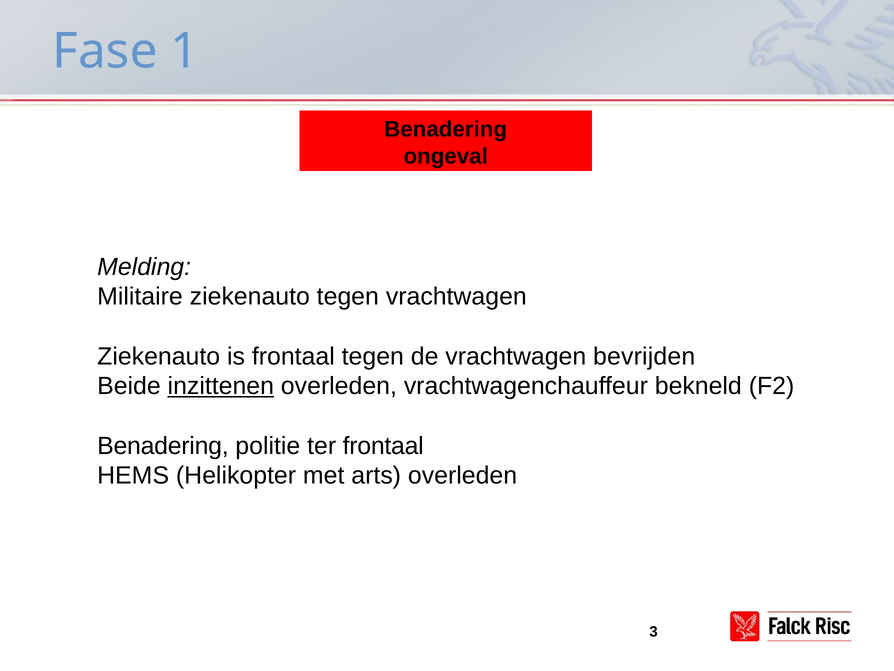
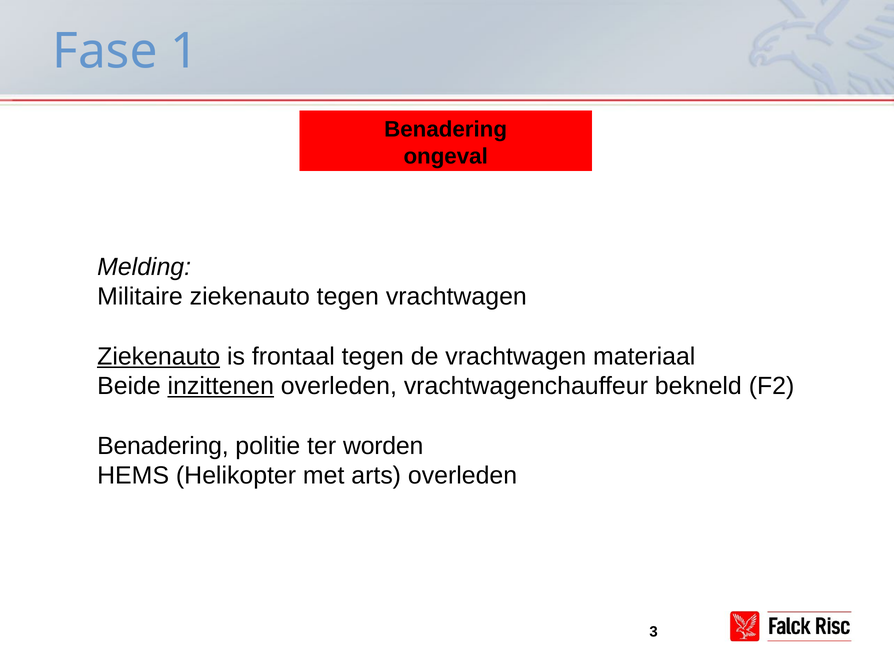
Ziekenauto underline: none -> present (159, 356)
bevrijden: bevrijden -> materiaal (644, 356)
ter frontaal: frontaal -> worden (383, 446)
